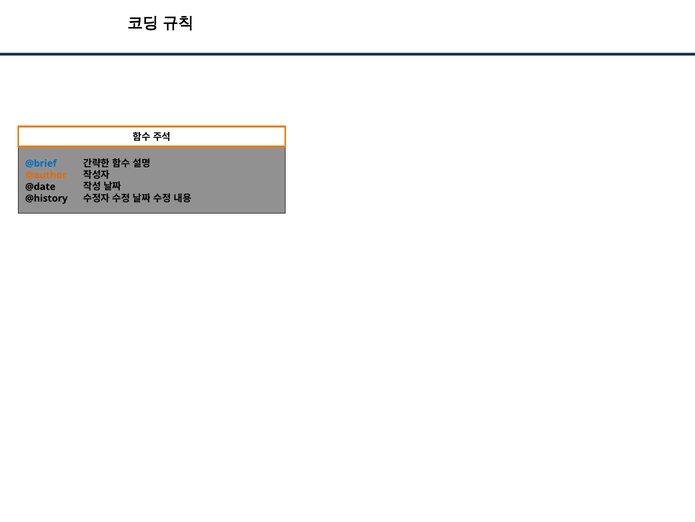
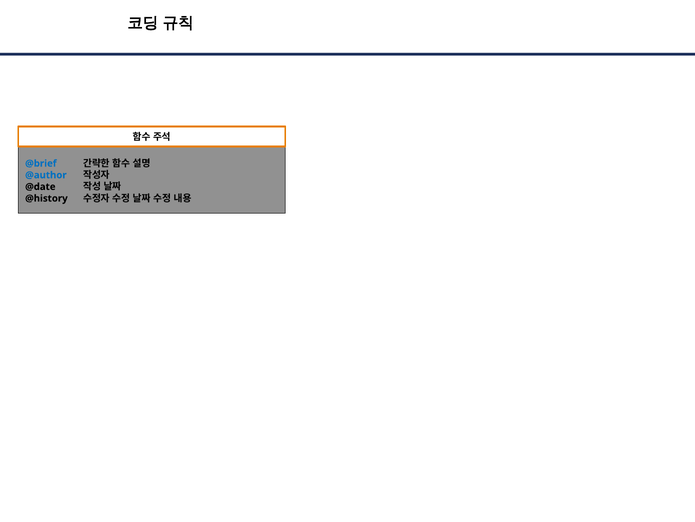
@author colour: orange -> blue (46, 175)
